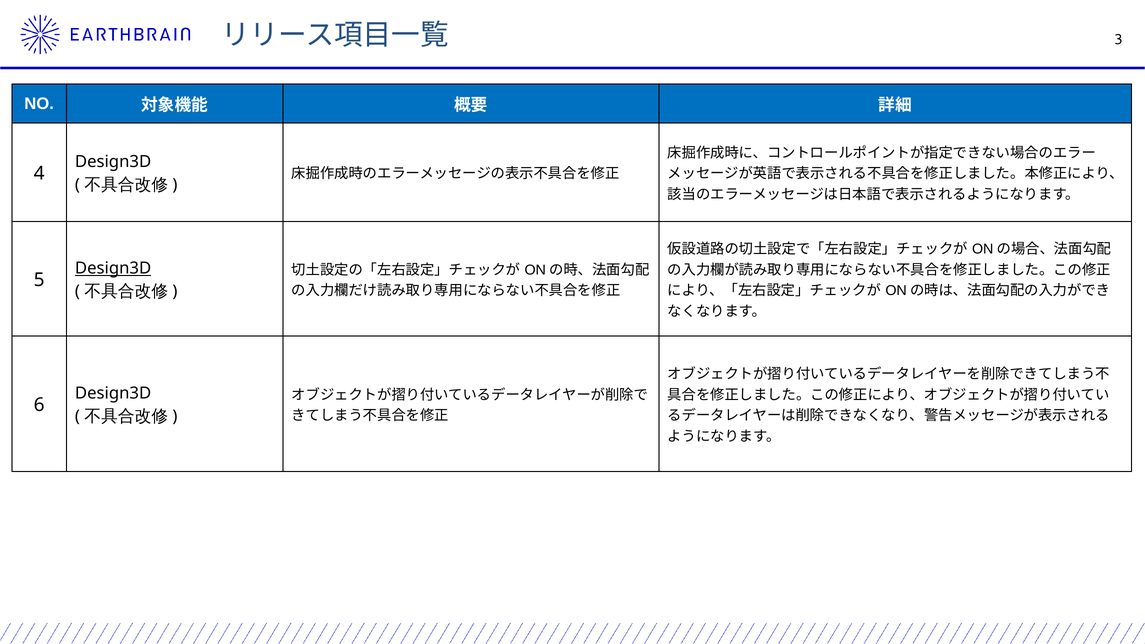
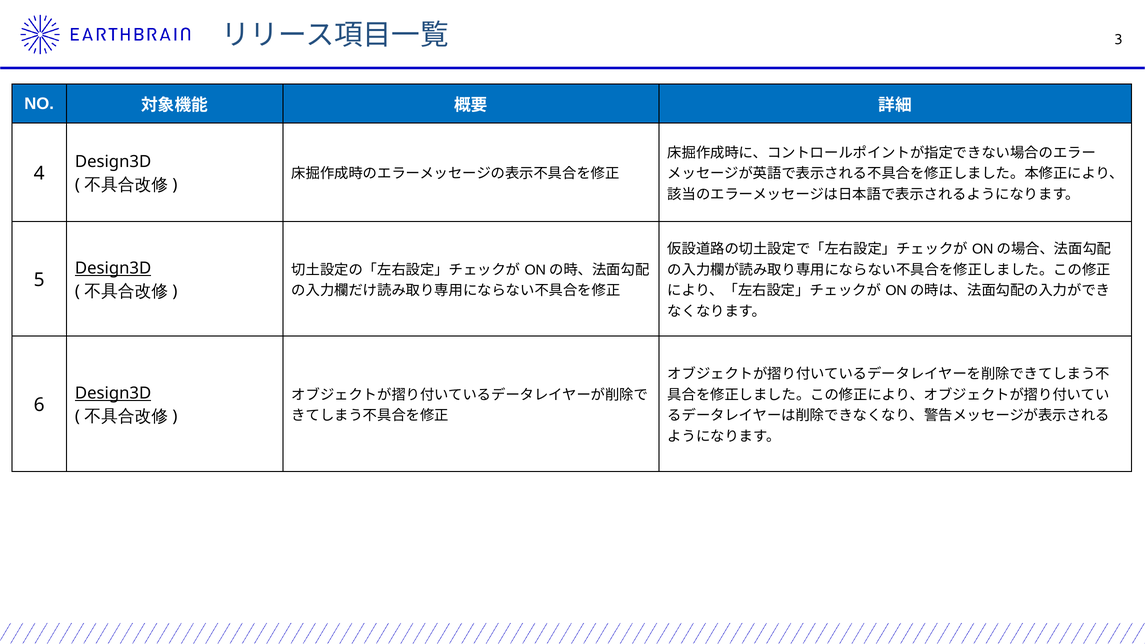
Design3D underline: none -> present (113, 393)
